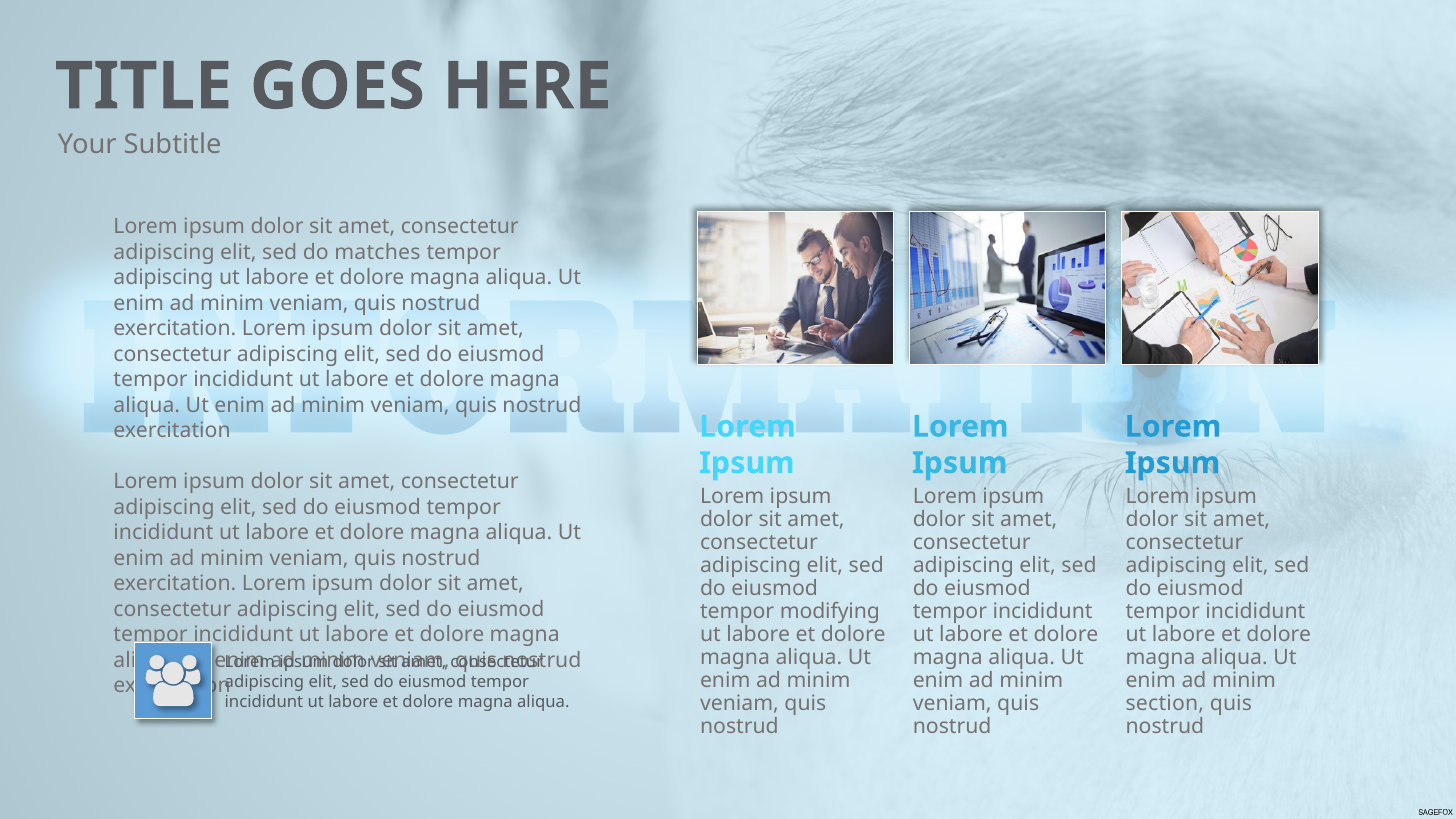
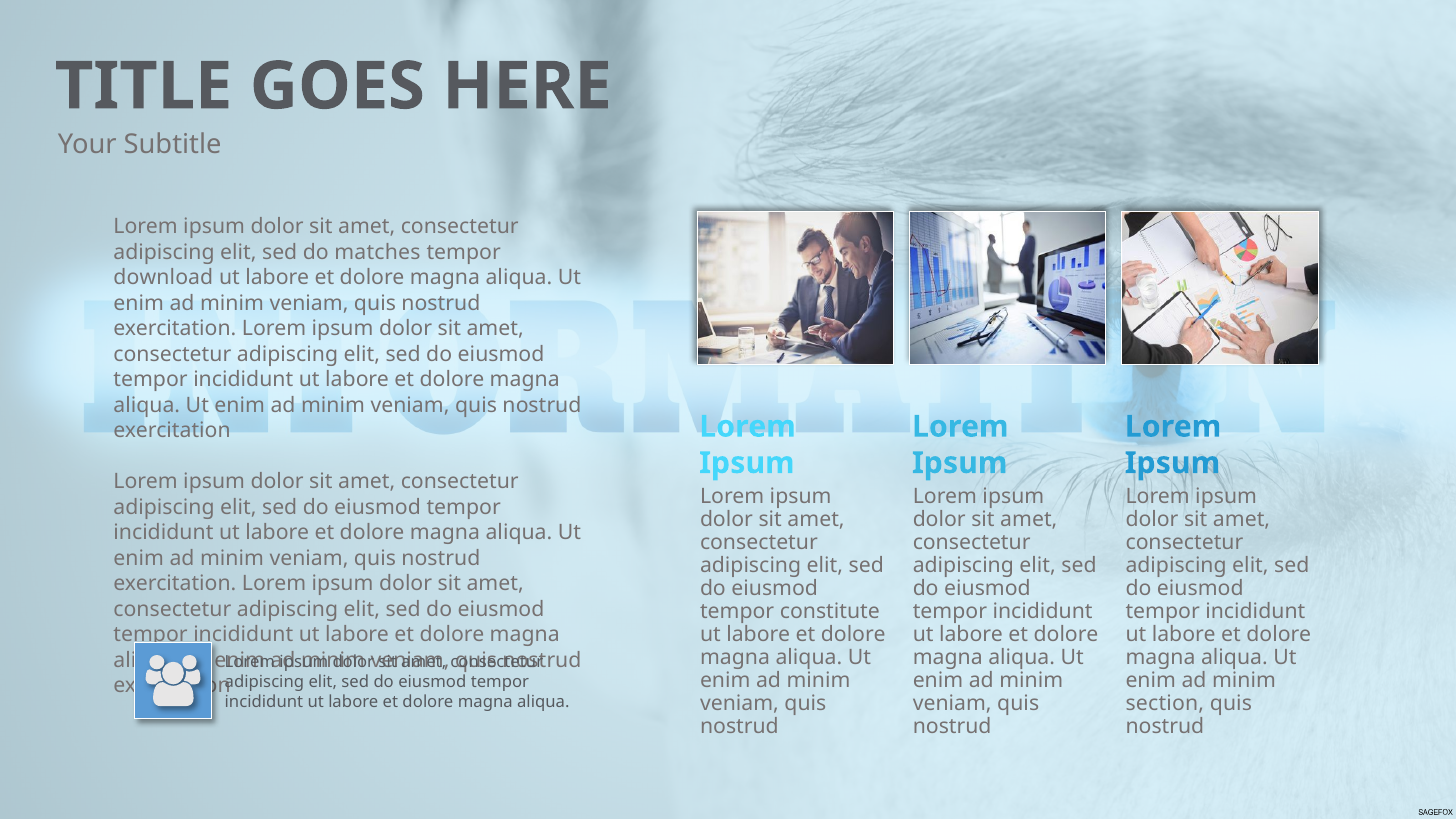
adipiscing: adipiscing -> download (163, 278)
modifying: modifying -> constitute (830, 612)
